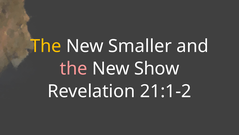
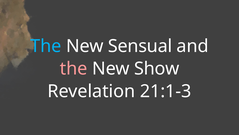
The colour: yellow -> light blue (46, 46)
Smaller: Smaller -> Sensual (140, 46)
21:1-2: 21:1-2 -> 21:1-3 (166, 91)
